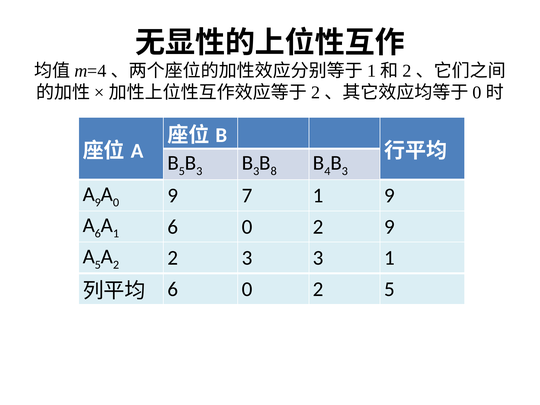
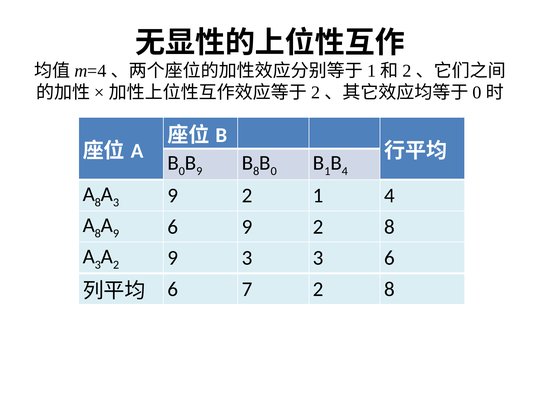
5: 5 -> 0 (182, 171)
3: 3 -> 9 (199, 171)
3: 3 -> 8 (256, 171)
8: 8 -> 0 (274, 171)
4: 4 -> 1 (327, 171)
3: 3 -> 4 (345, 171)
9: 9 -> 8 (98, 202)
0: 0 -> 3 (116, 202)
7: 7 -> 2 (247, 196)
1 9: 9 -> 4 (389, 196)
6: 6 -> 8 (98, 234)
1: 1 -> 9 (116, 234)
0: 0 -> 9 (247, 227)
9: 9 -> 8 (389, 227)
5: 5 -> 3 (98, 265)
2 2: 2 -> 9 (173, 258)
3 1: 1 -> 6 (389, 258)
0: 0 -> 7 (247, 289)
5: 5 -> 8 (389, 289)
